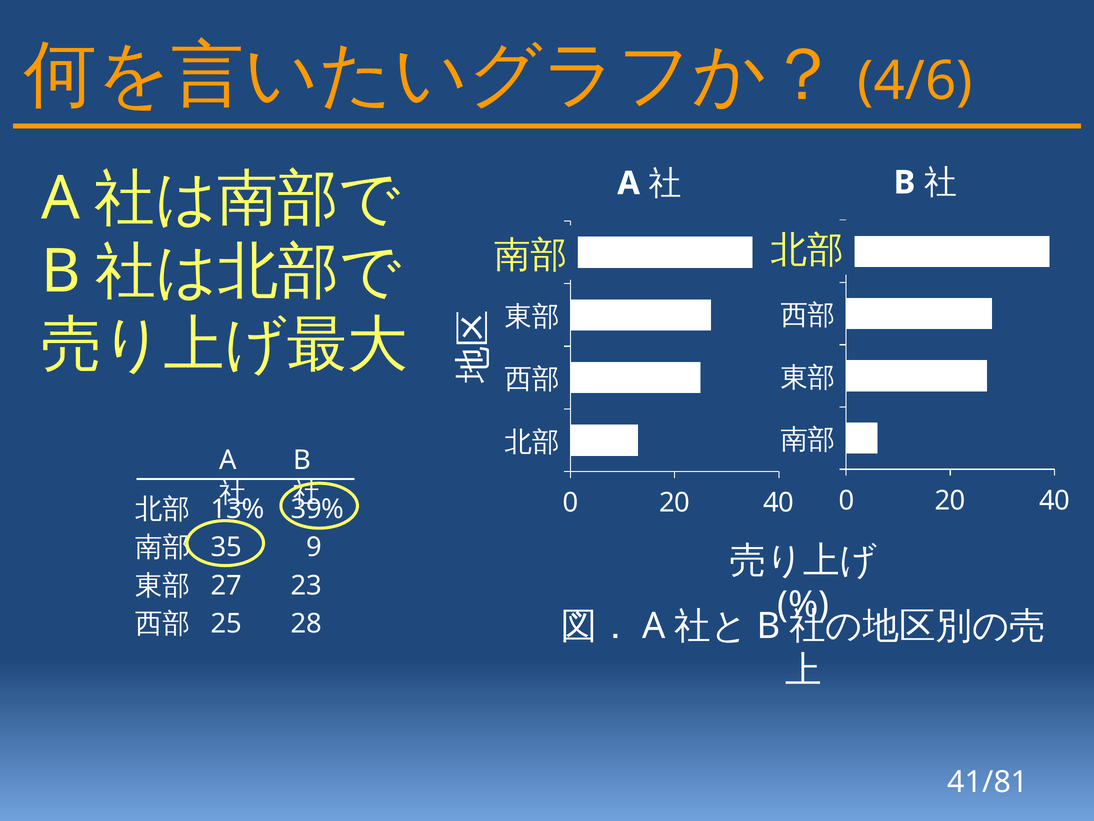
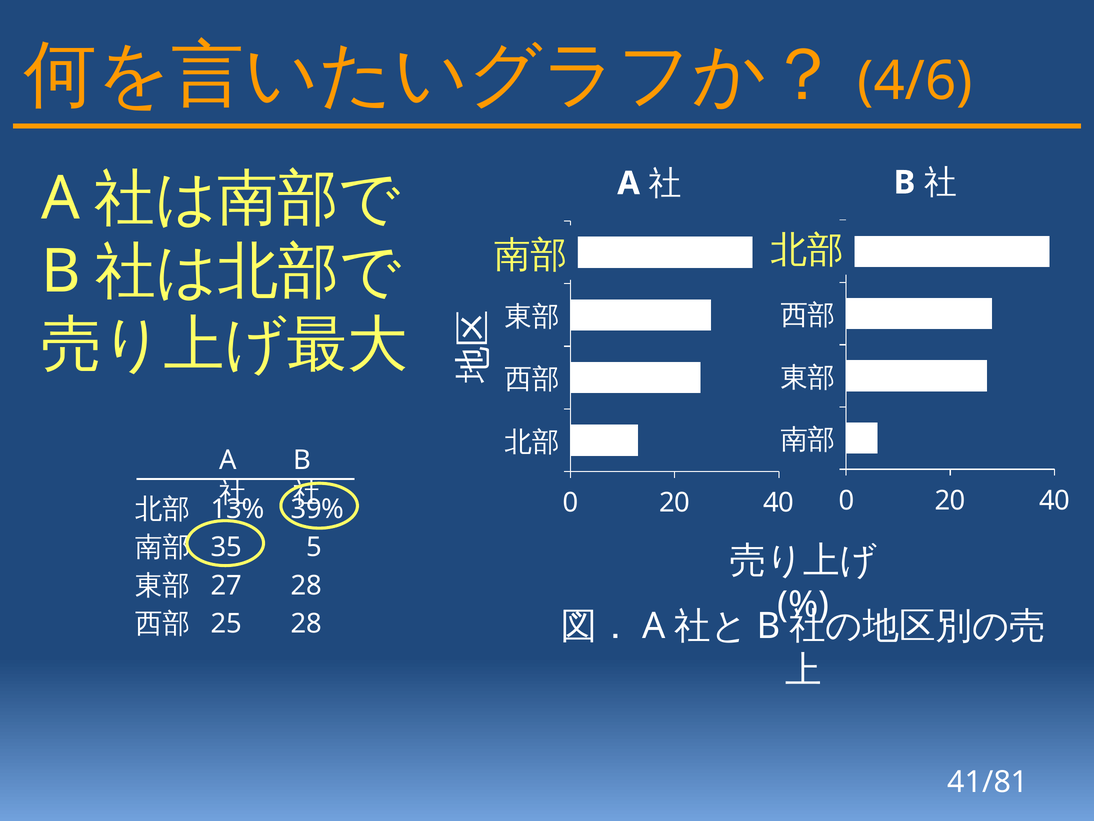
9: 9 -> 5 (314, 547)
27 23: 23 -> 28 (306, 585)
